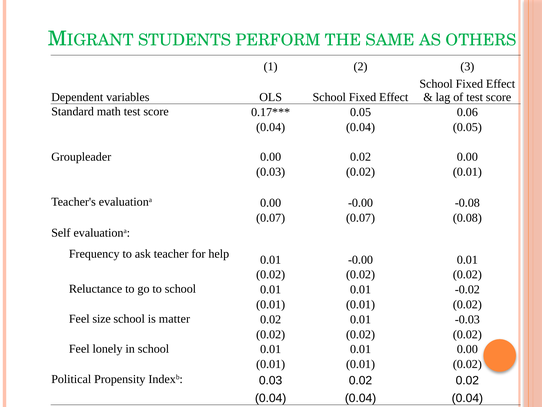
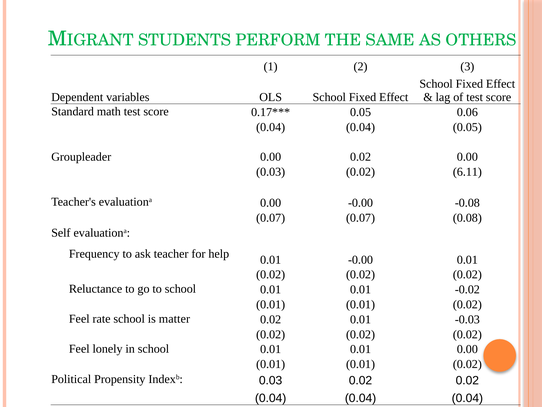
0.03 0.02 0.01: 0.01 -> 6.11 (467, 172)
size: size -> rate (102, 318)
